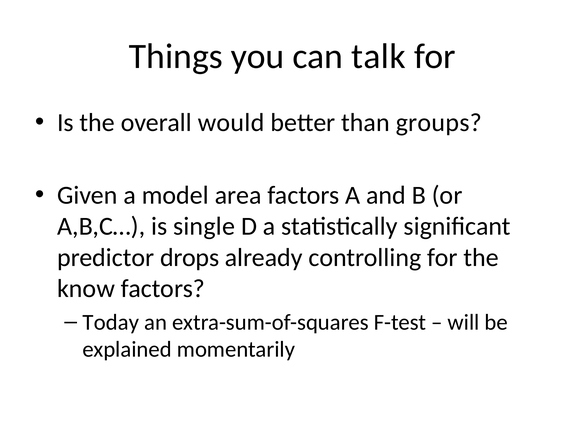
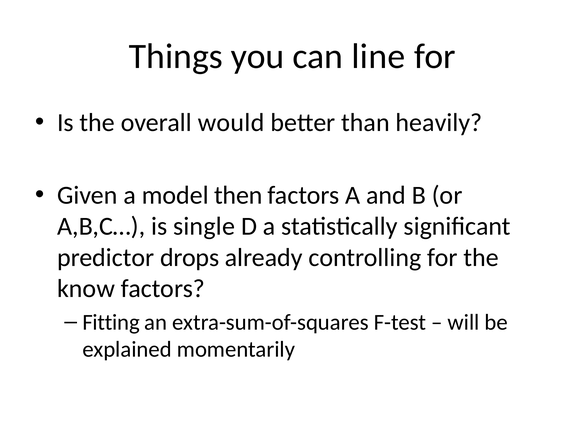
talk: talk -> line (378, 57)
groups: groups -> heavily (439, 123)
area: area -> then (238, 196)
Today: Today -> Fitting (111, 323)
